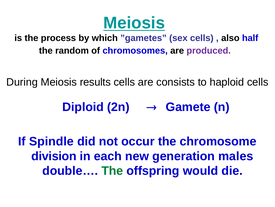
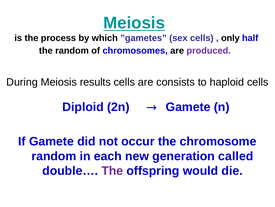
also: also -> only (230, 38)
If Spindle: Spindle -> Gamete (51, 141)
division: division -> random (54, 156)
males: males -> called (236, 156)
The colour: green -> purple (112, 170)
